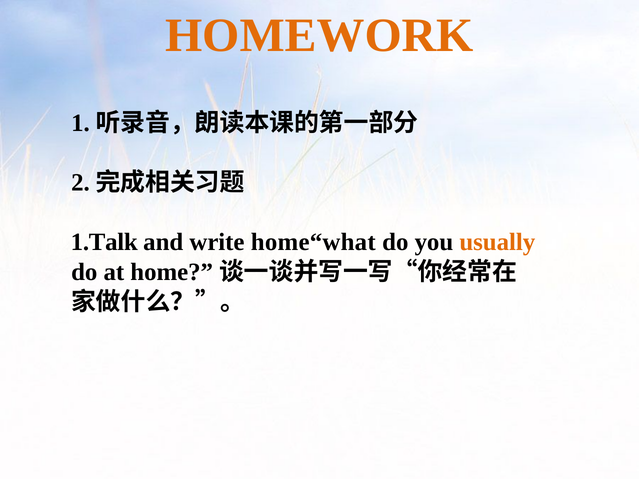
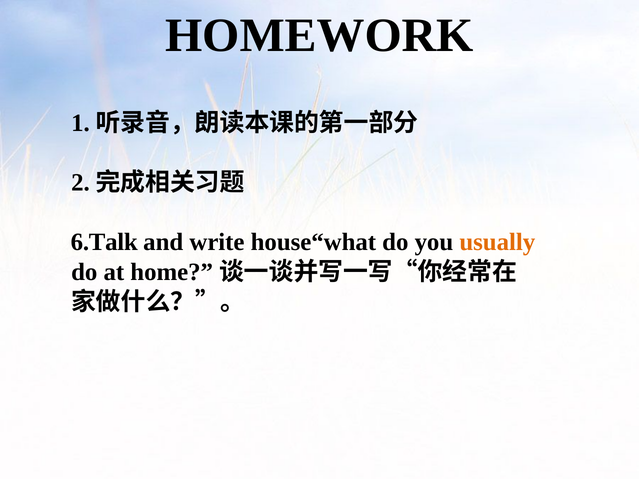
HOMEWORK colour: orange -> black (319, 35)
1.Talk: 1.Talk -> 6.Talk (104, 242)
home“what: home“what -> house“what (313, 242)
